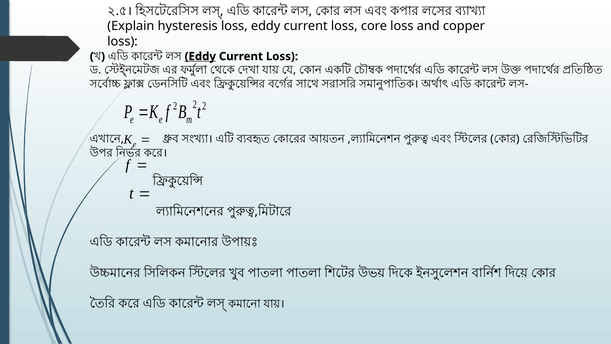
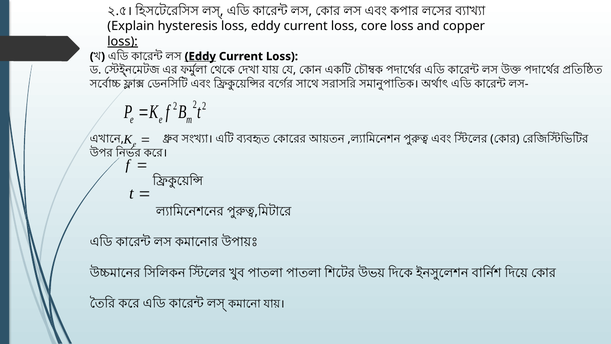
loss underline: none -> present (123, 41)
